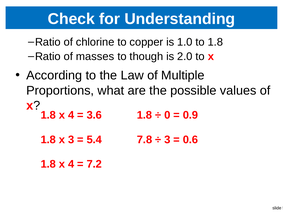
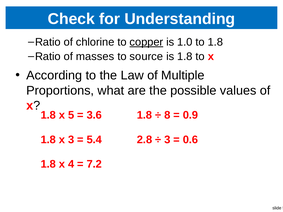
copper underline: none -> present (146, 42)
though: though -> source (146, 57)
is 2.0: 2.0 -> 1.8 (185, 57)
4: 4 -> 5 (71, 115)
0: 0 -> 8 (167, 115)
7.8: 7.8 -> 2.8 (144, 140)
